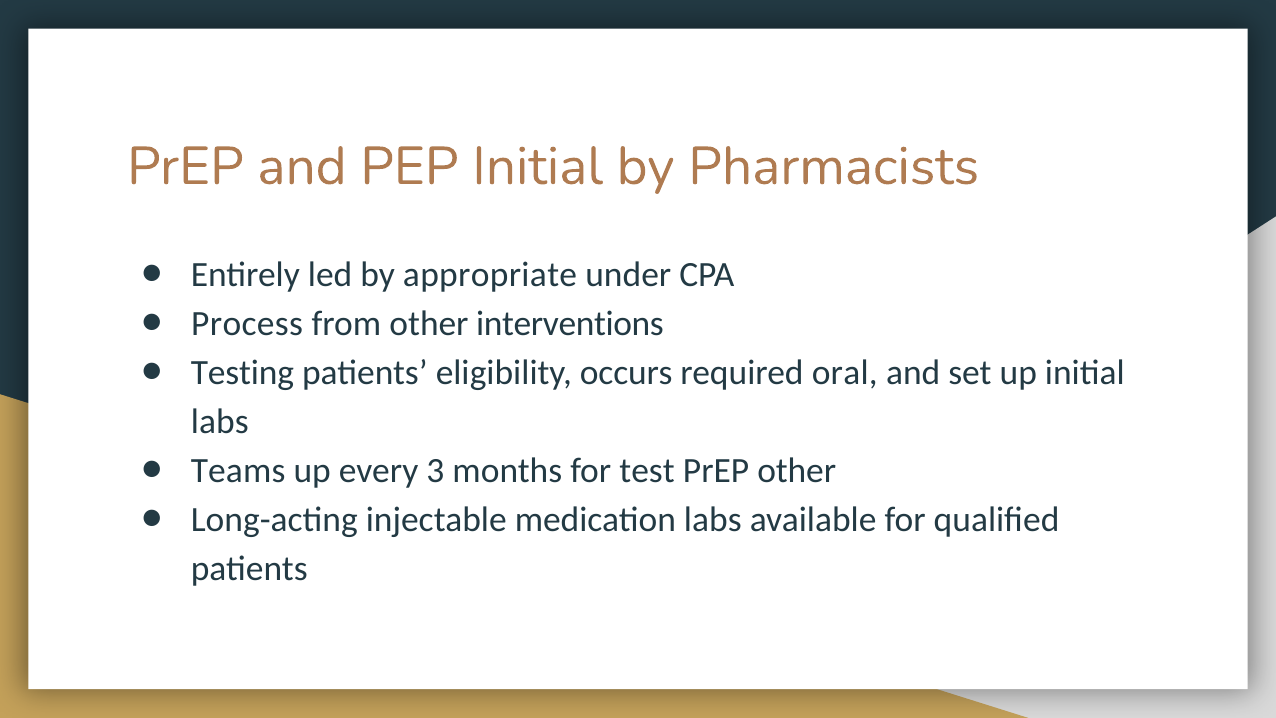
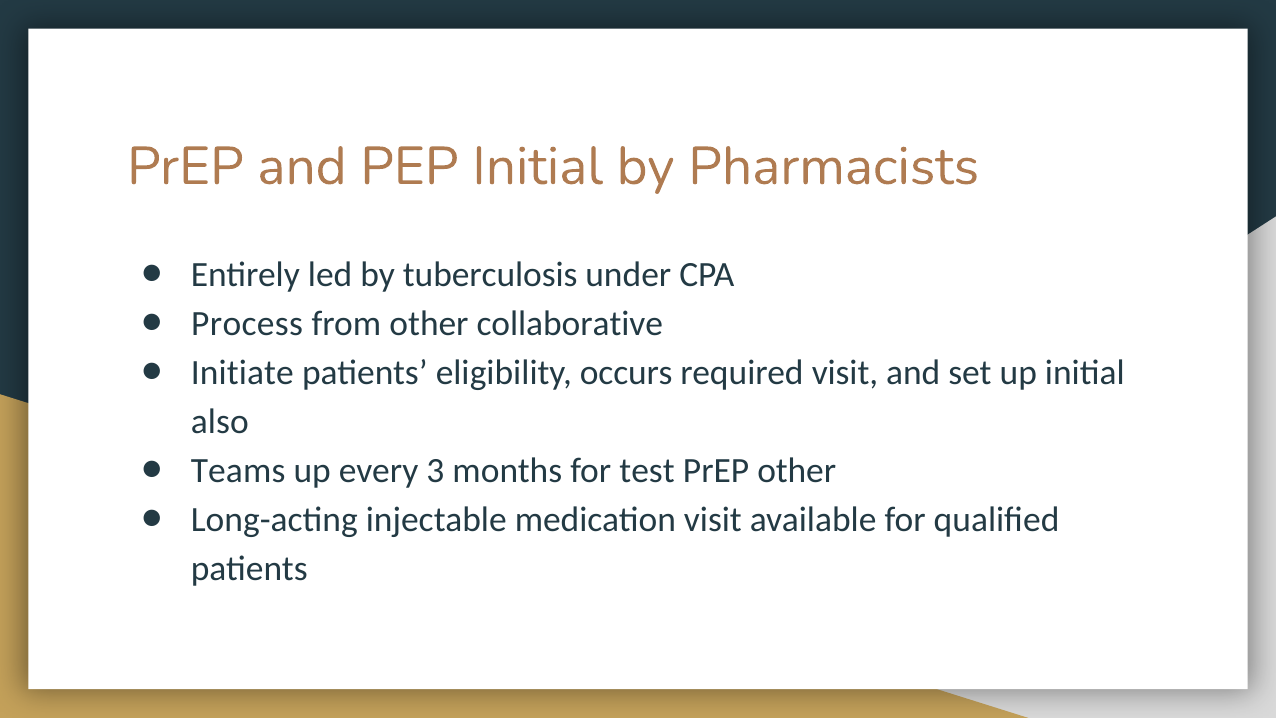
appropriate: appropriate -> tuberculosis (490, 274)
interventions: interventions -> collaborative (570, 323)
Testing: Testing -> Initiate (242, 372)
required oral: oral -> visit (845, 372)
labs: labs -> also (220, 421)
medication labs: labs -> visit (713, 519)
